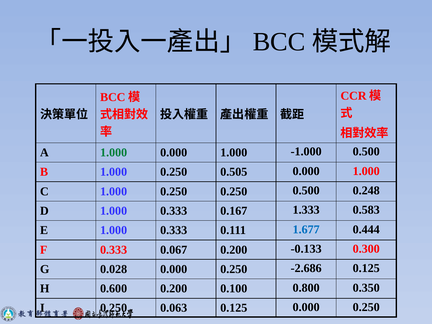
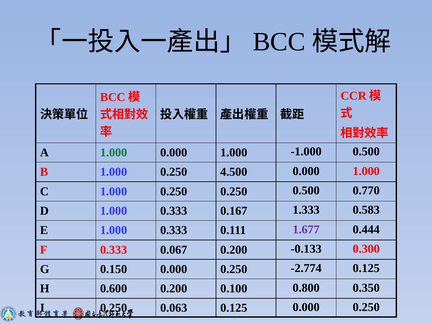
0.505: 0.505 -> 4.500 (234, 172)
0.248: 0.248 -> 0.770 (366, 191)
1.677 colour: blue -> purple (306, 229)
0.028: 0.028 -> 0.150 (114, 269)
-2.686: -2.686 -> -2.774 (306, 268)
